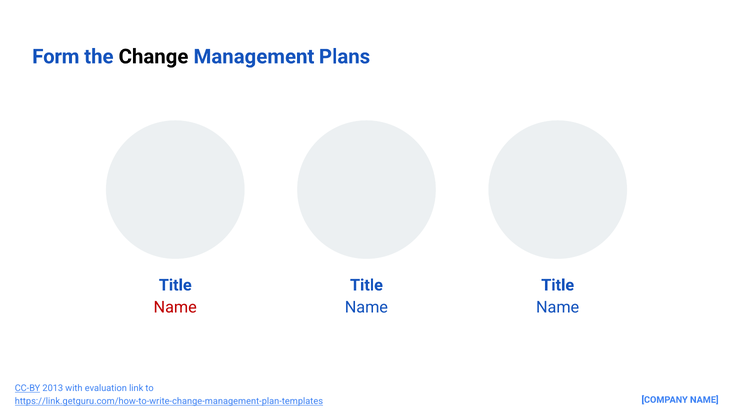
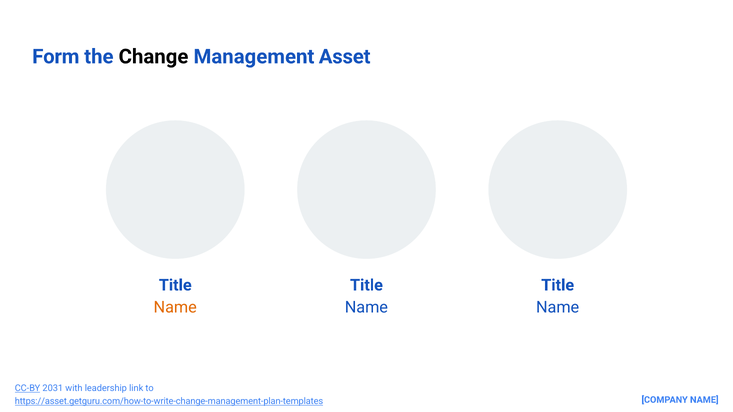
Plans: Plans -> Asset (345, 57)
Name colour: red -> orange (175, 308)
2013: 2013 -> 2031 (53, 389)
evaluation: evaluation -> leadership (106, 389)
https://link.getguru.com/how-to-write-change-management-plan-templates: https://link.getguru.com/how-to-write-change-management-plan-templates -> https://asset.getguru.com/how-to-write-change-management-plan-templates (169, 401)
